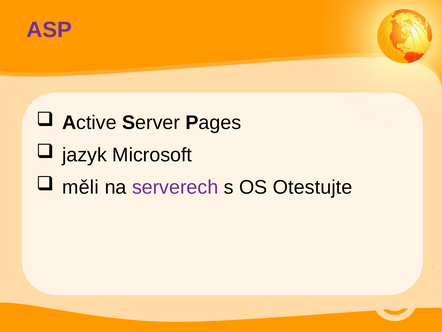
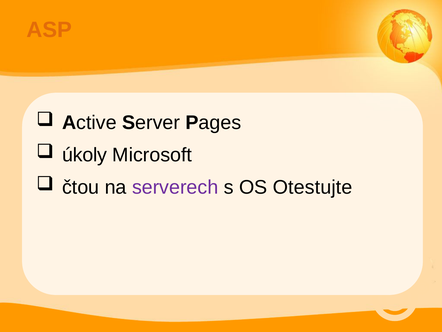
ASP colour: purple -> orange (49, 30)
jazyk: jazyk -> úkoly (85, 155)
měli: měli -> čtou (81, 187)
